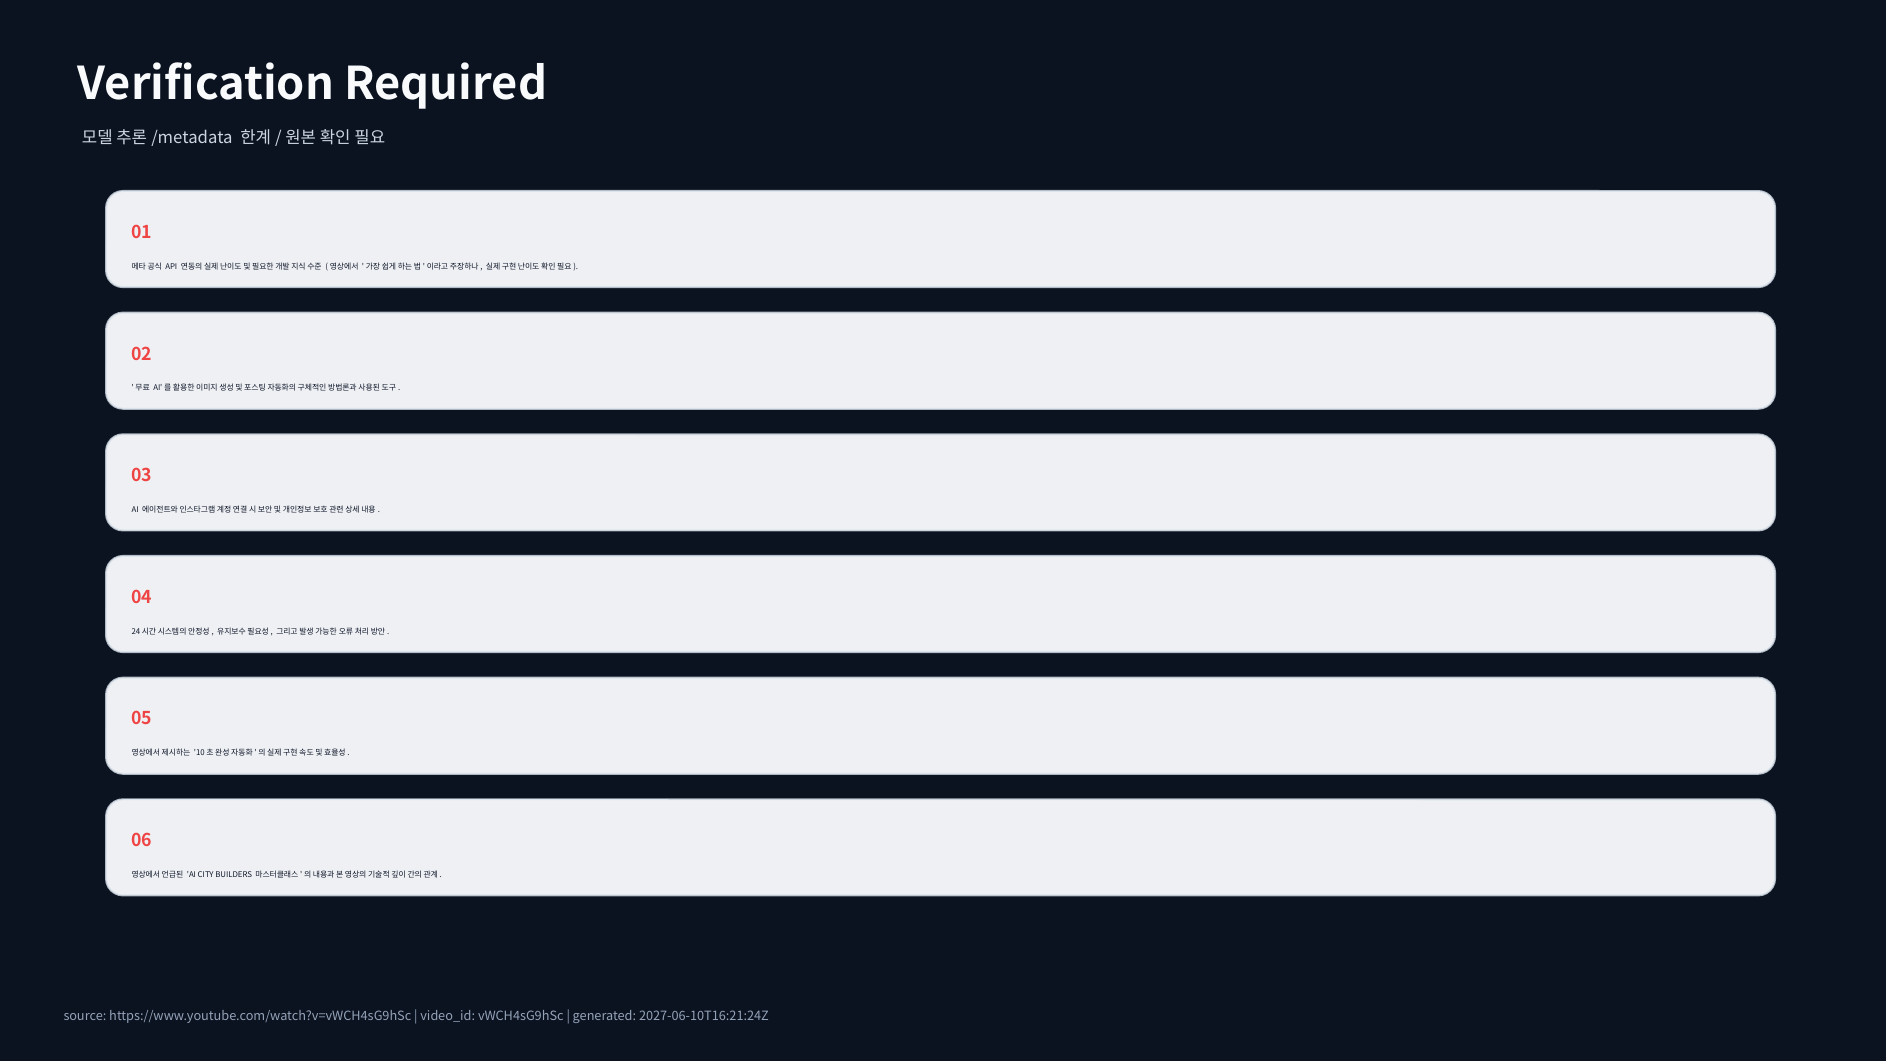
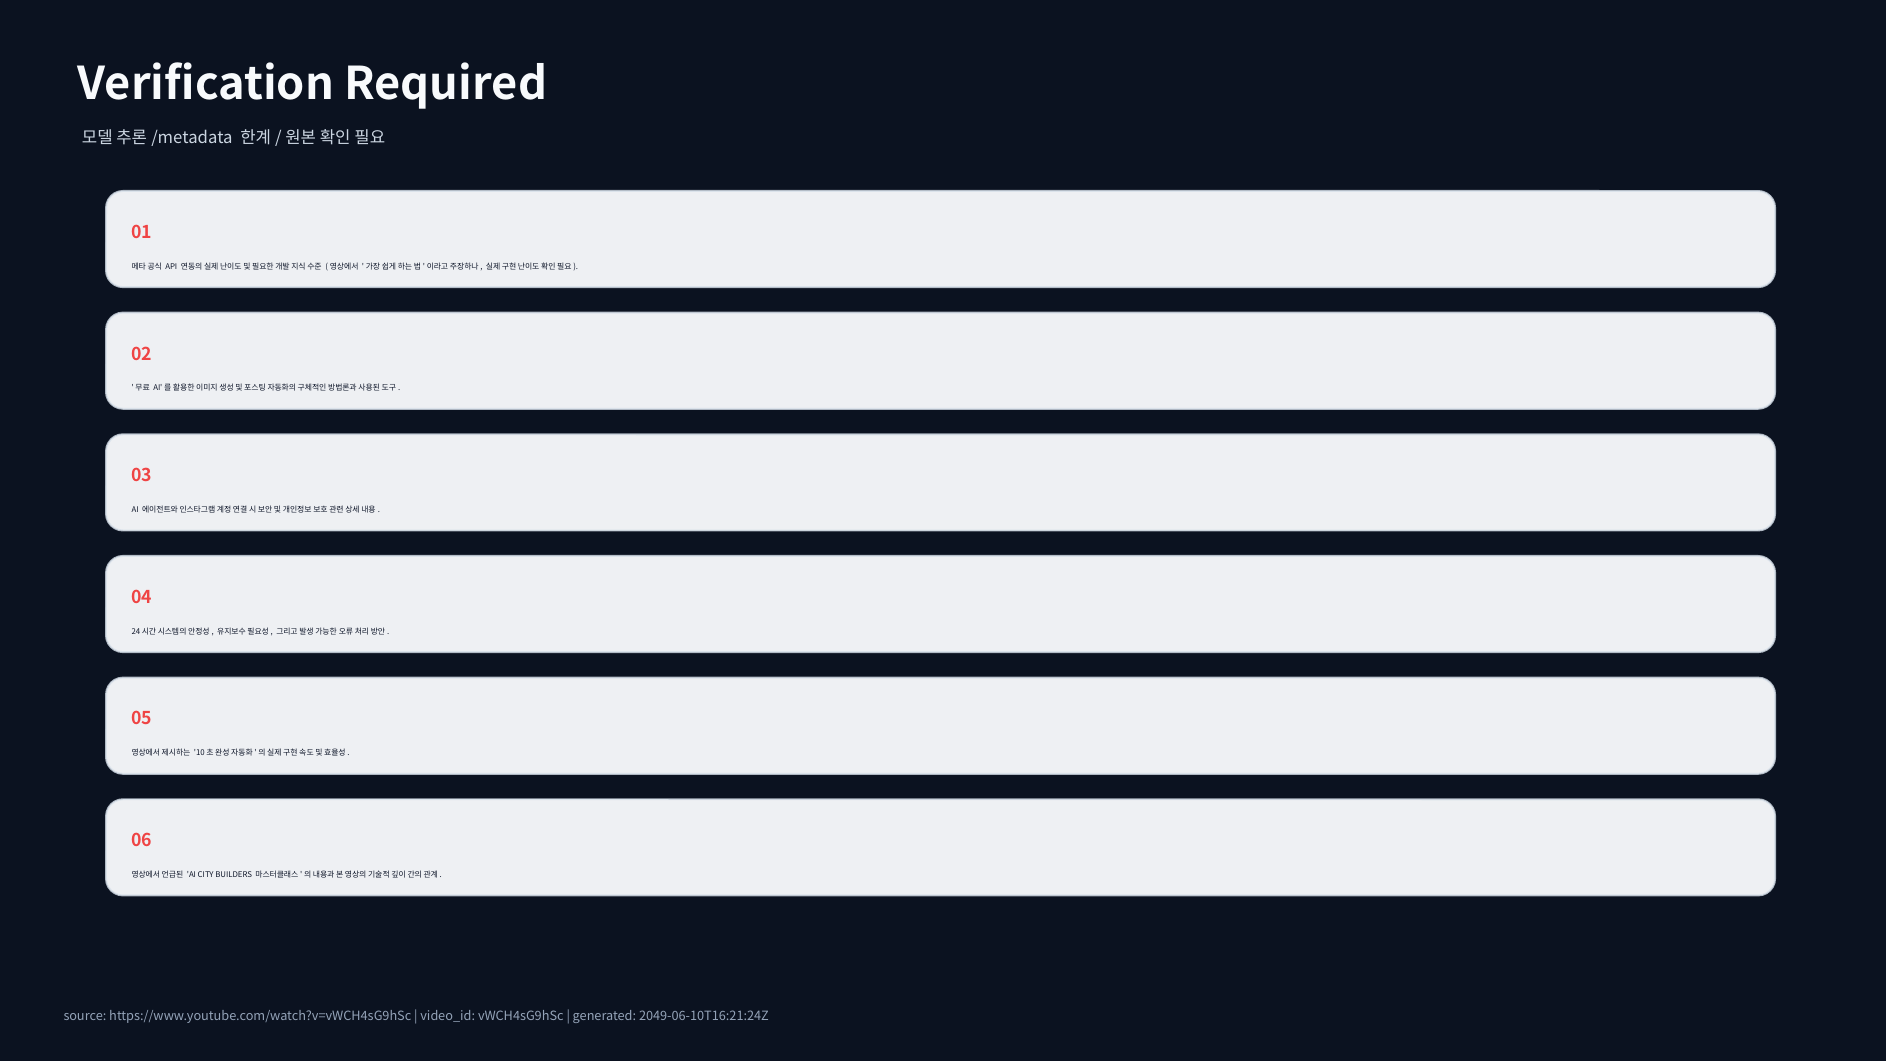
2027-06-10T16:21:24Z: 2027-06-10T16:21:24Z -> 2049-06-10T16:21:24Z (704, 1016)
